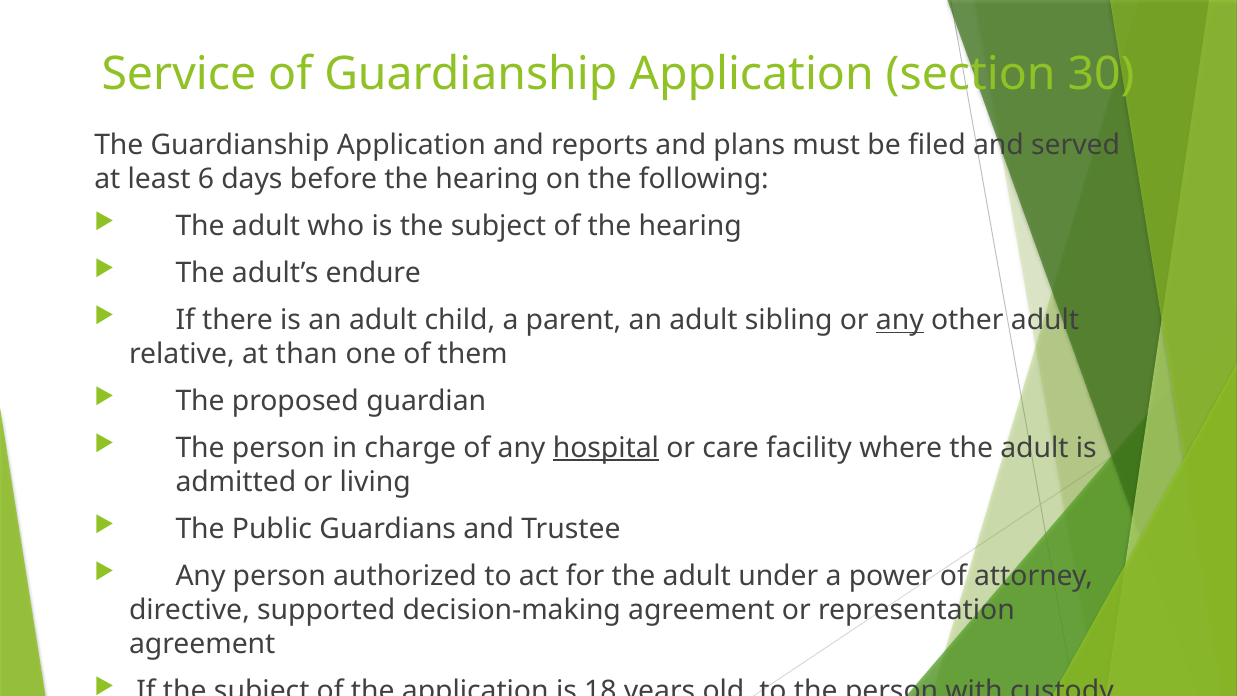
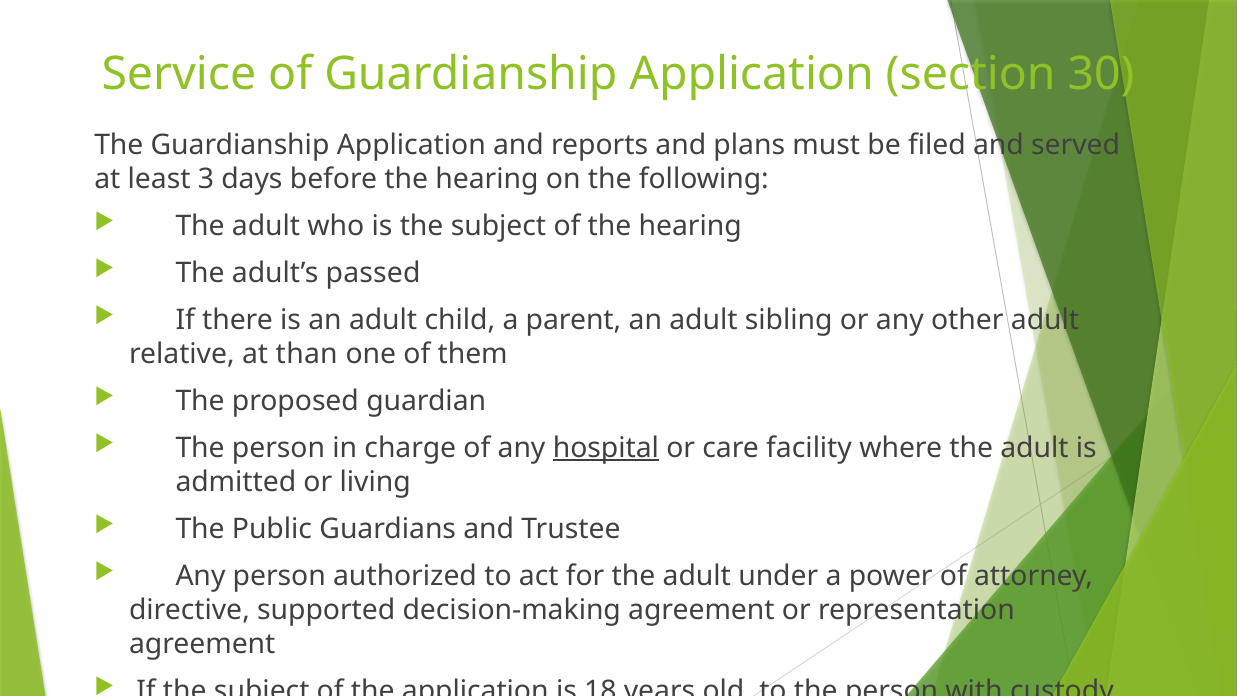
6: 6 -> 3 (206, 179)
endure: endure -> passed (373, 273)
any underline: present -> none (900, 320)
